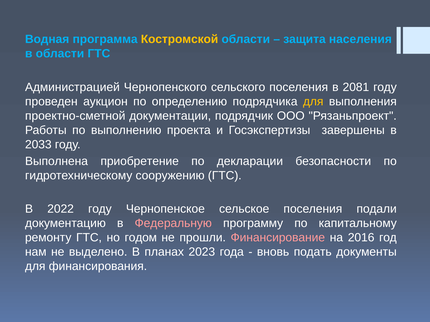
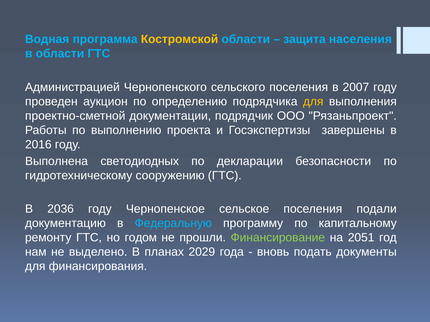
2081: 2081 -> 2007 (356, 87)
2033: 2033 -> 2016 (38, 145)
приобретение: приобретение -> светодиодных (140, 161)
2022: 2022 -> 2036 (61, 209)
Федеральную colour: pink -> light blue (173, 224)
Финансирование colour: pink -> light green (278, 238)
2016: 2016 -> 2051 (361, 238)
2023: 2023 -> 2029 (202, 252)
